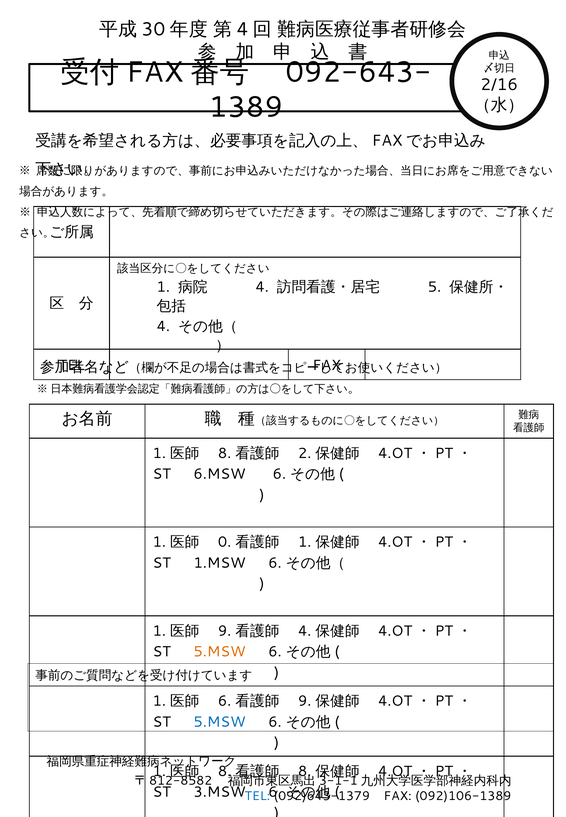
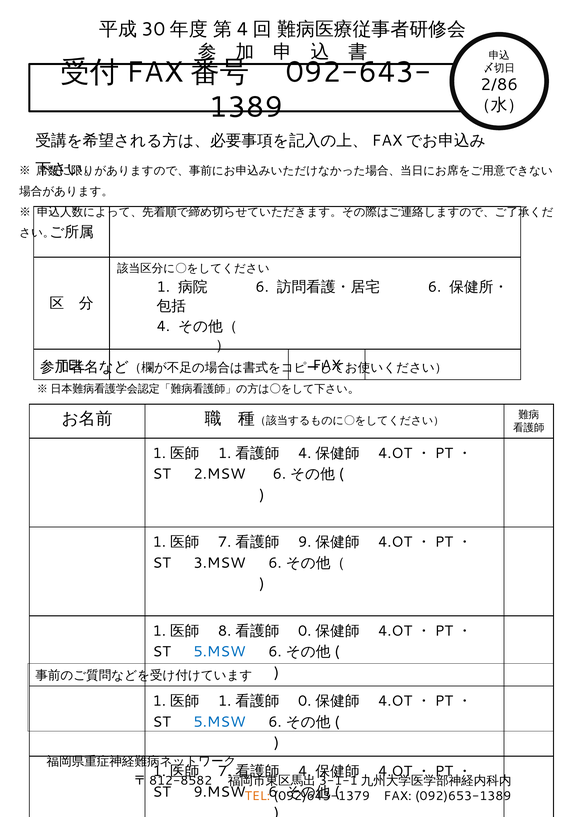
2/16: 2/16 -> 2/86 (499, 85)
4: 4 -> 6 (262, 287)
5: 5 -> 6 (434, 287)
8: 8 -> 1 (225, 454)
2: 2 -> 4 (305, 454)
6.MSW: 6.MSW -> 2.MSW (220, 474)
0: 0 -> 7 (225, 542)
1: 1 -> 9 (305, 542)
1.MSW: 1.MSW -> 3.MSW (220, 563)
9: 9 -> 8 (225, 631)
4: 4 -> 0 (305, 631)
5.MSW colour: orange -> blue (220, 652)
6: 6 -> 1 (225, 702)
9: 9 -> 0 (305, 702)
8: 8 -> 7 (225, 772)
8: 8 -> 4 (305, 772)
3.MSW: 3.MSW -> 9.MSW (220, 793)
TEL colour: blue -> orange (257, 796)
092)106-1389: 092)106-1389 -> 092)653-1389 (463, 796)
